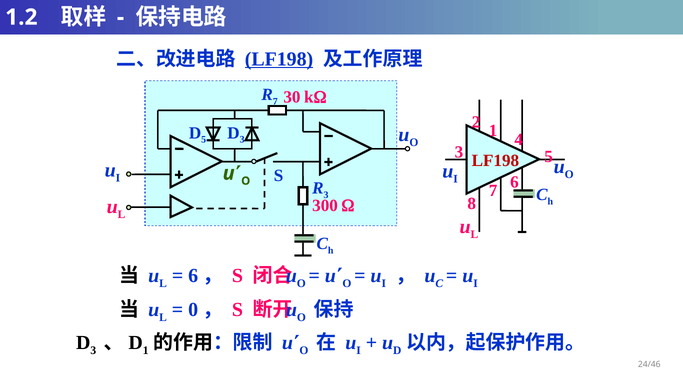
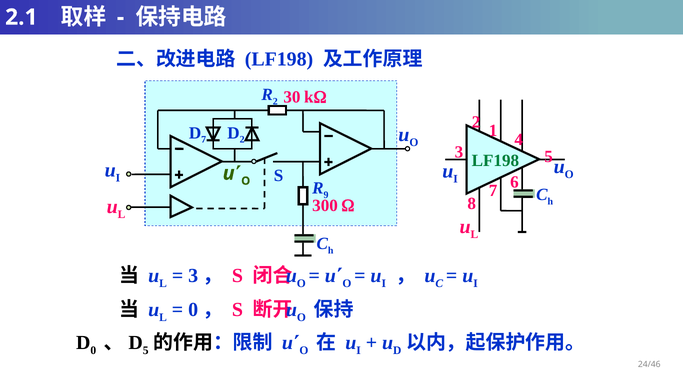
1.2: 1.2 -> 2.1 (21, 17)
LF198 underline: present -> none (279, 59)
7: 7 -> 2 (275, 102)
5: 5 -> 7 (204, 140)
3: 3 -> 2 (242, 140)
LF198 colour: red -> green (495, 161)
3: 3 -> 9 (326, 195)
6: 6 -> 3 (193, 276)
3: 3 -> 0 (93, 351)
1: 1 -> 5 (146, 351)
